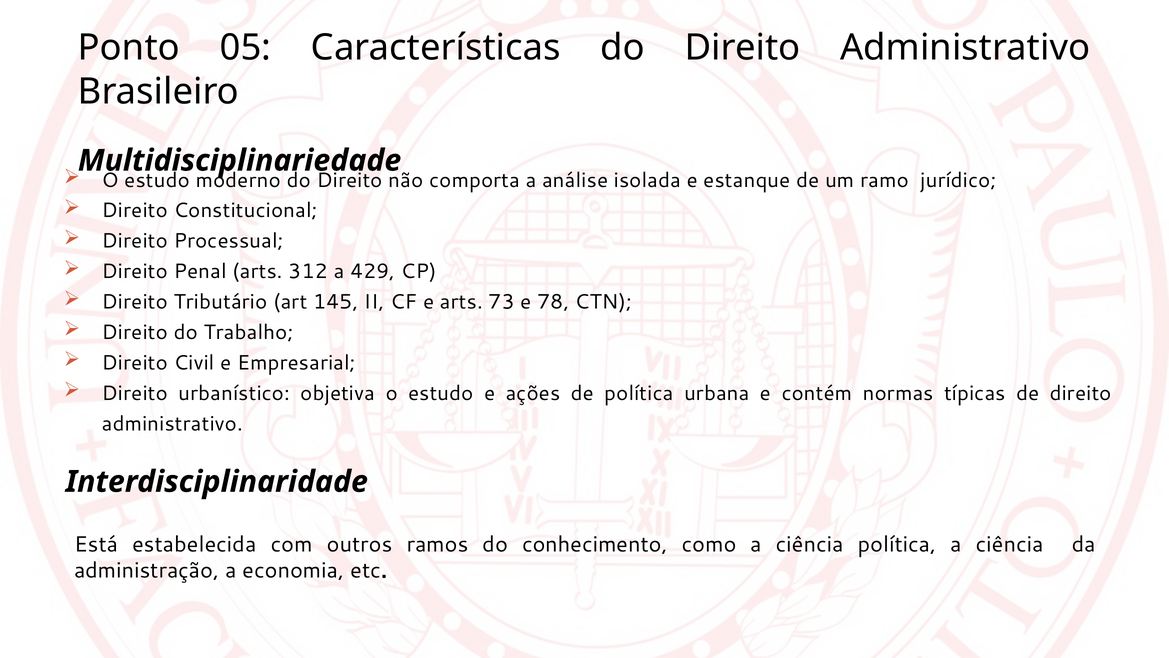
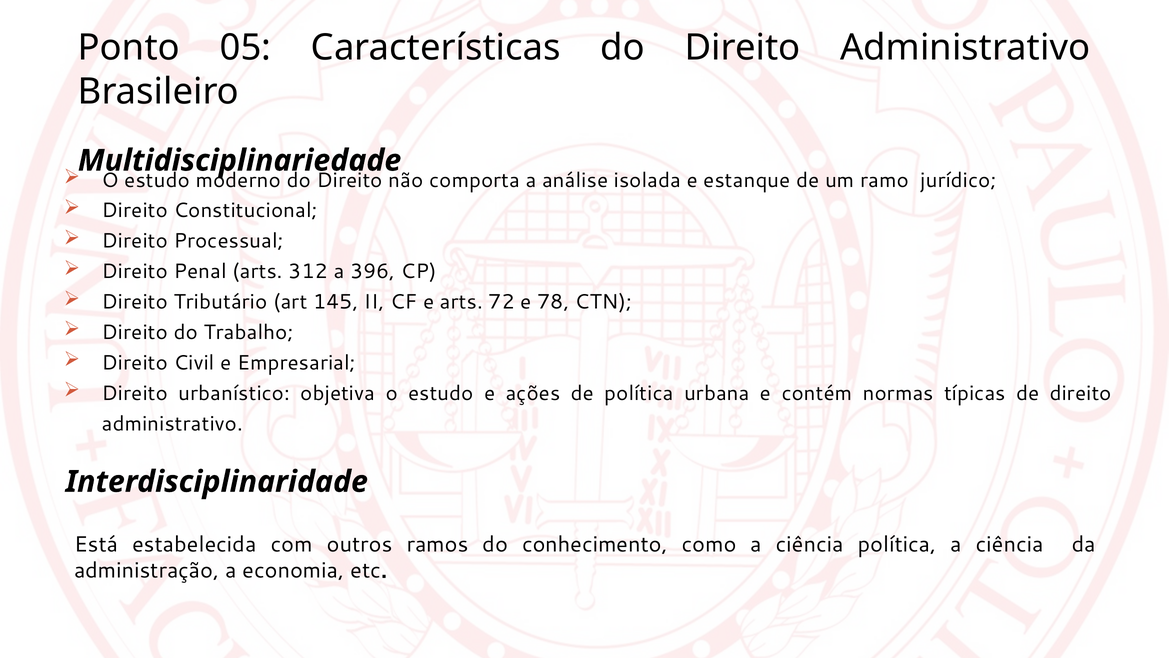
429: 429 -> 396 (373, 271)
73: 73 -> 72 (502, 302)
